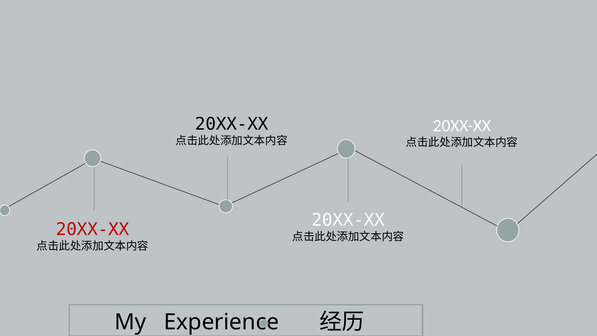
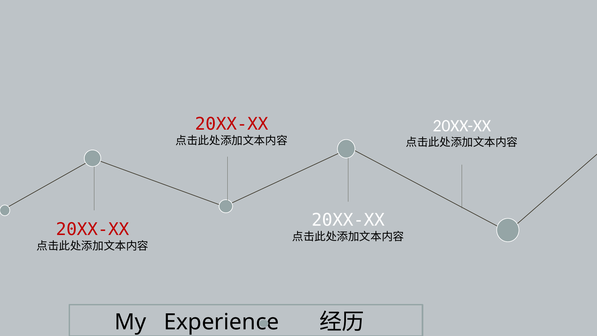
20XX-XX colour: black -> red (232, 124)
